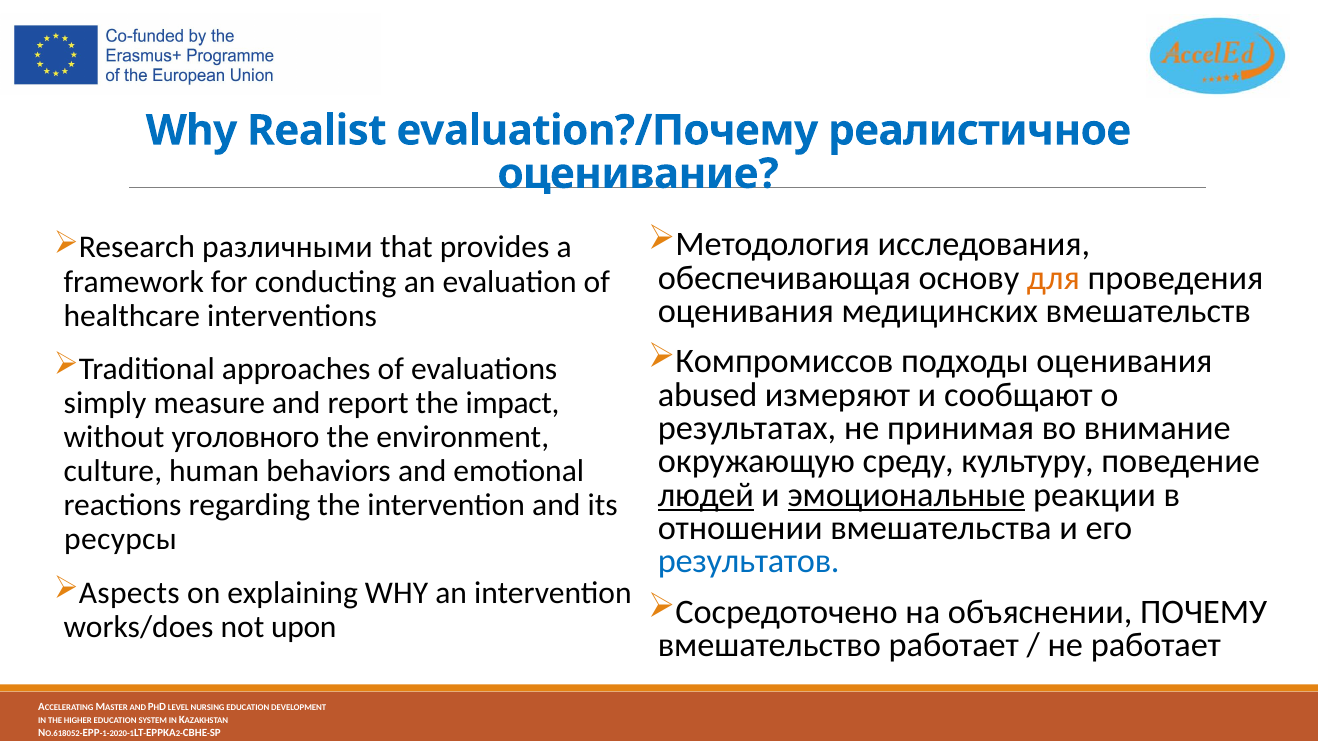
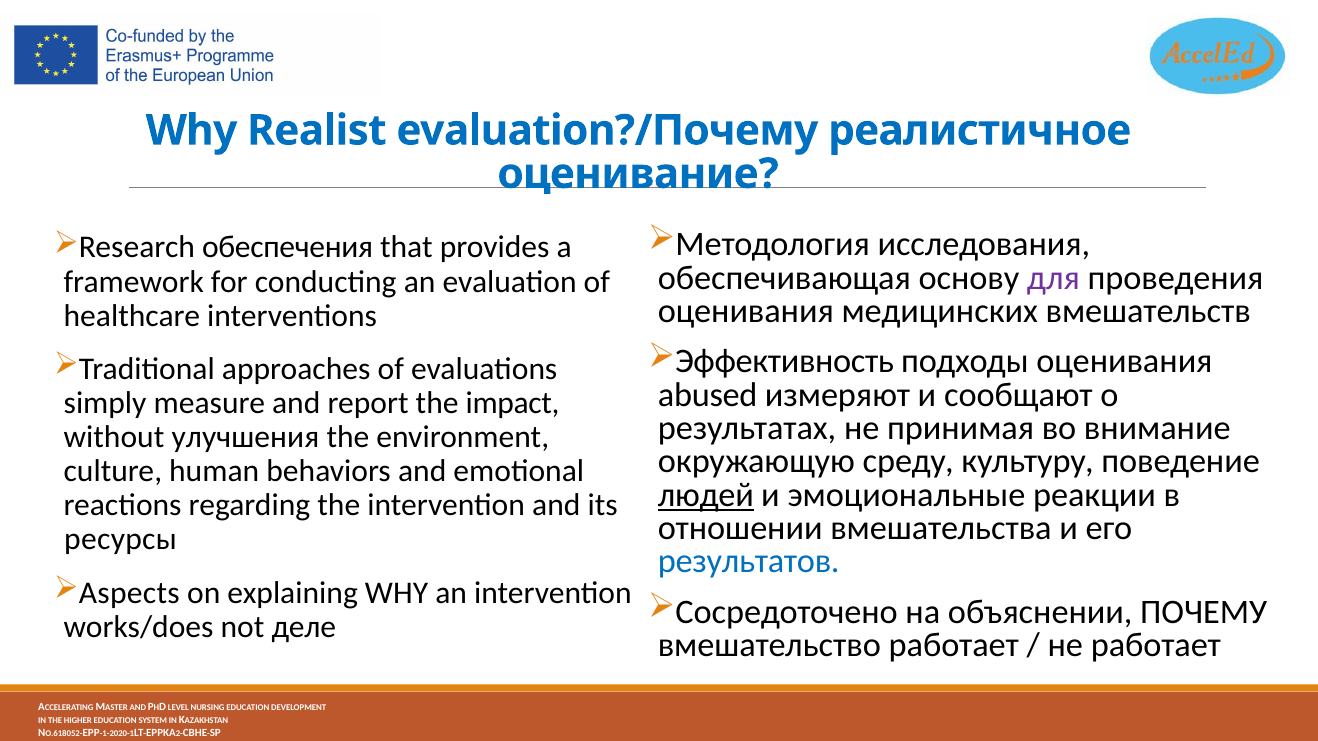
различными: различными -> обеспечения (288, 248)
для colour: orange -> purple (1053, 278)
Компромиссов: Компромиссов -> Эффективность (785, 362)
уголовного: уголовного -> улучшения (245, 437)
эмоциональные underline: present -> none (906, 495)
upon: upon -> деле (304, 627)
